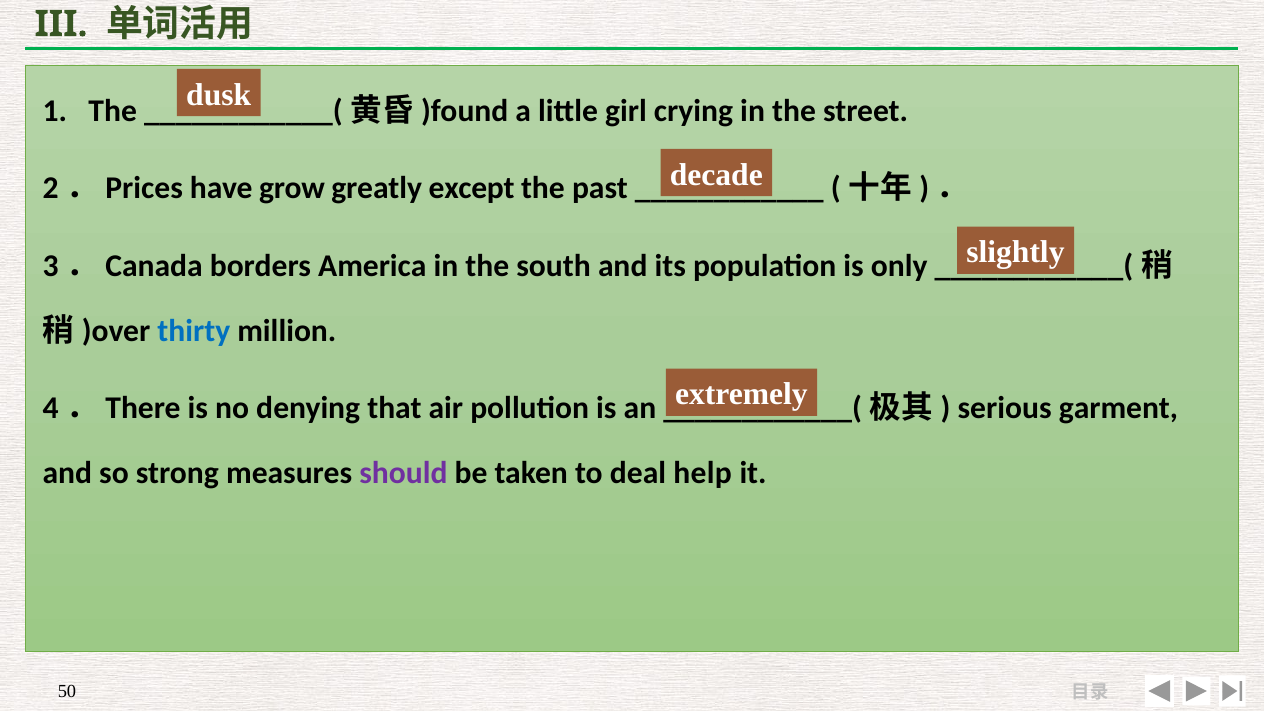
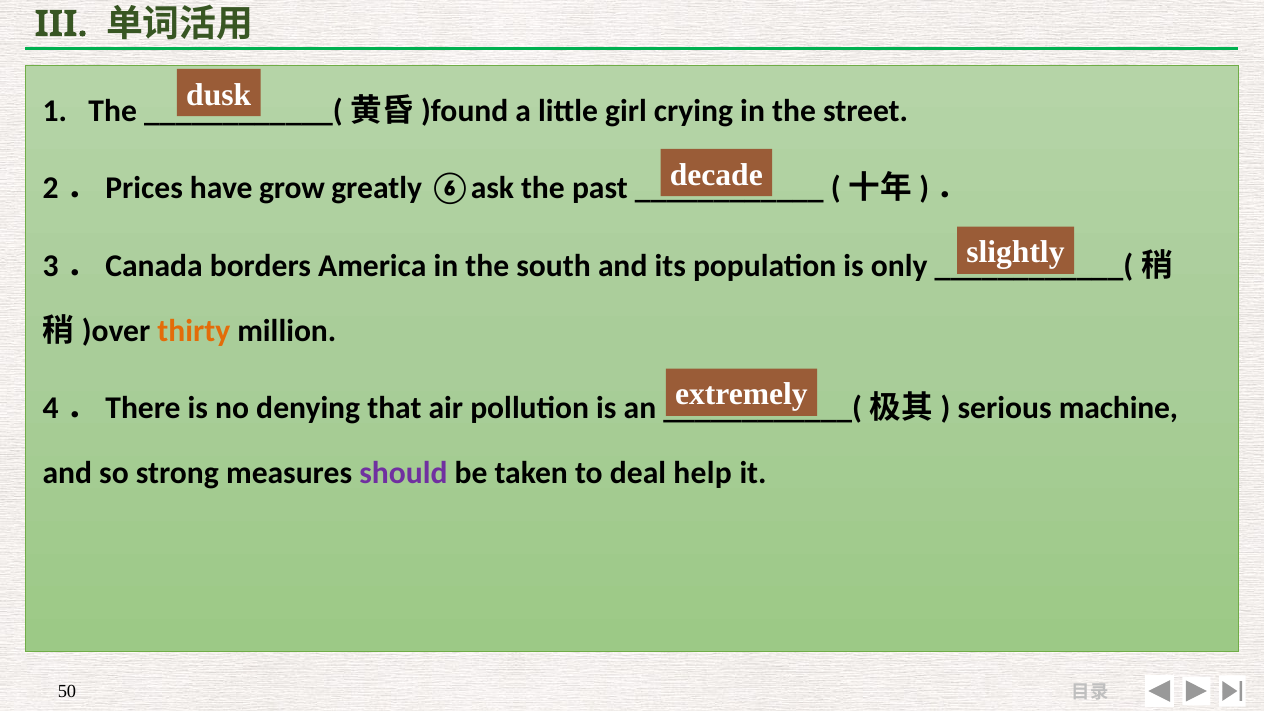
except: except -> ⑥ask (472, 188)
thirty colour: blue -> orange (194, 331)
garment: garment -> machine (1118, 408)
